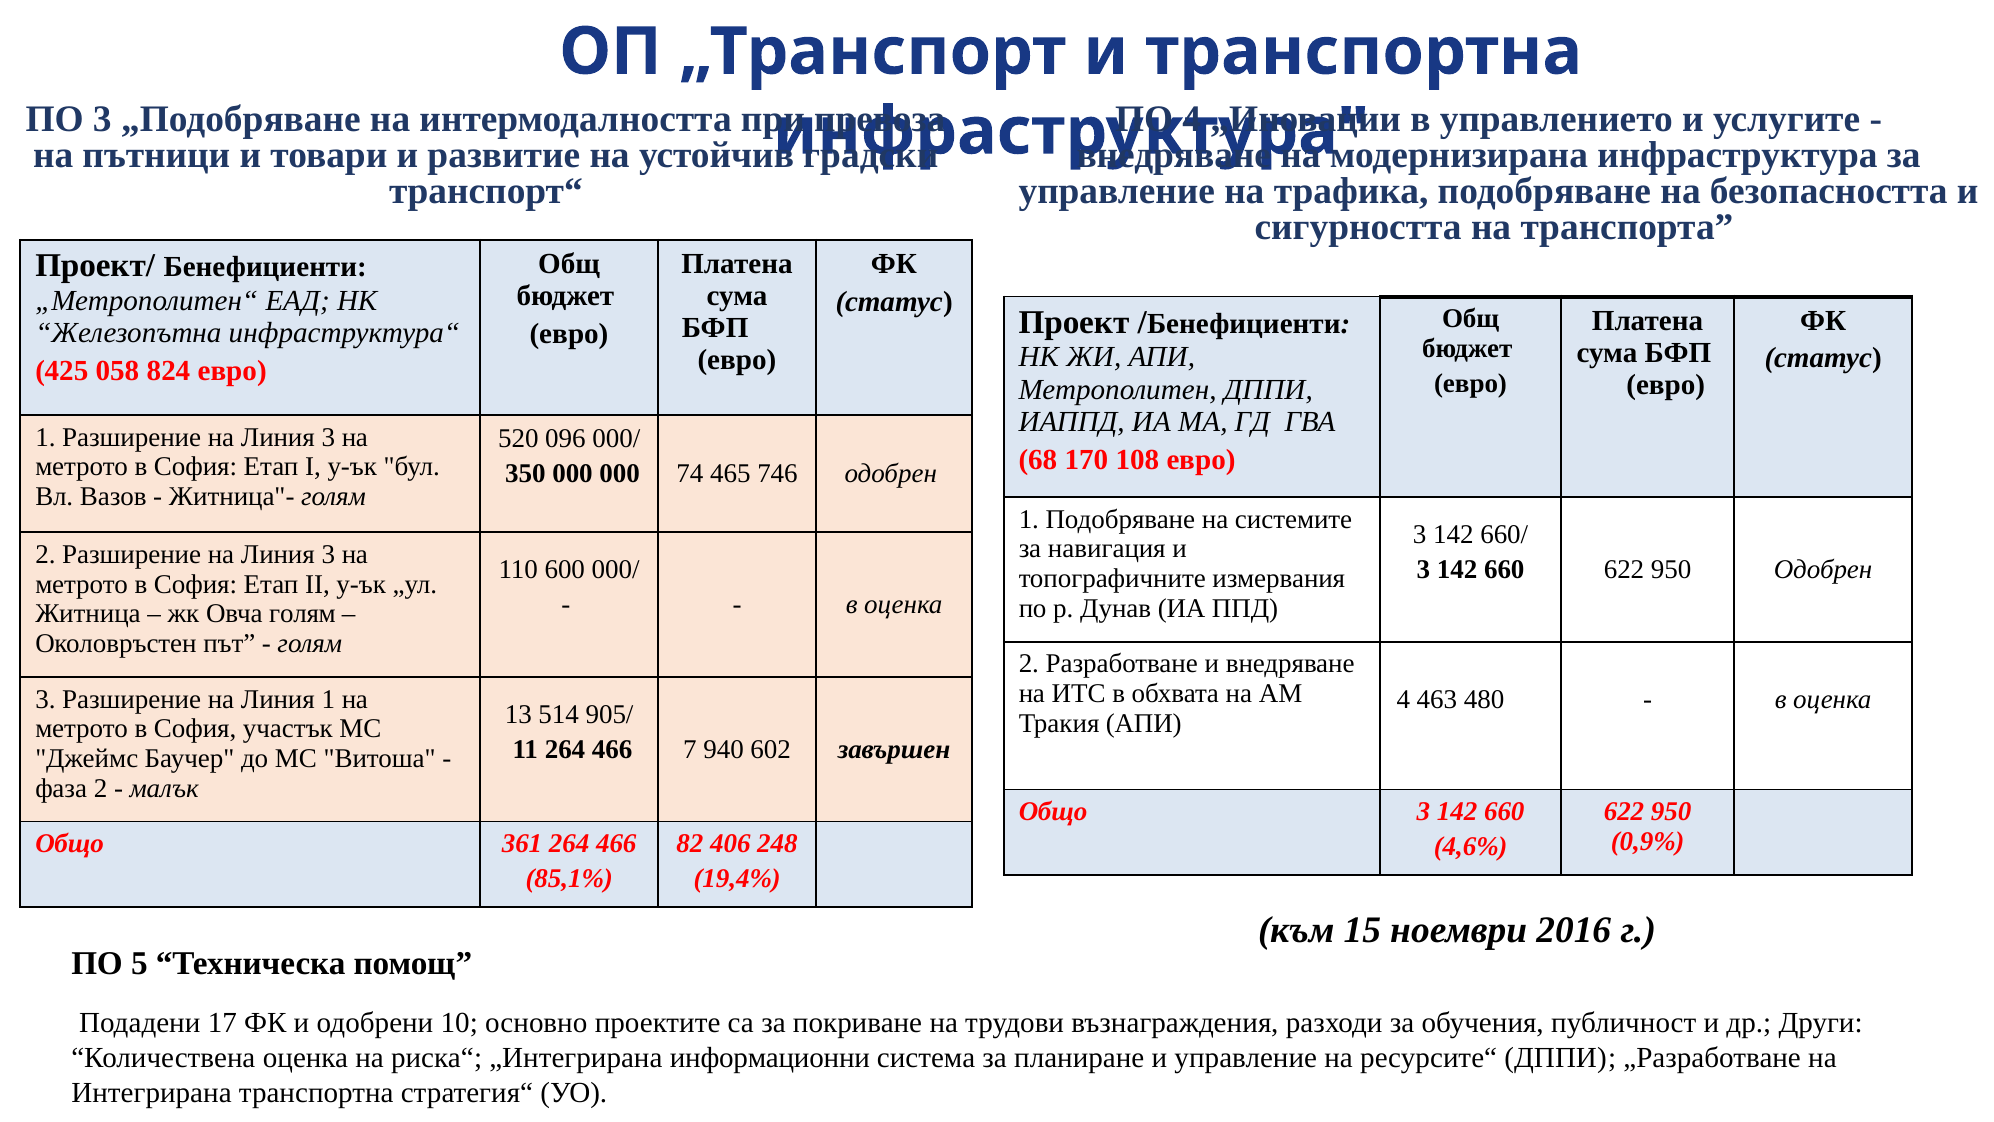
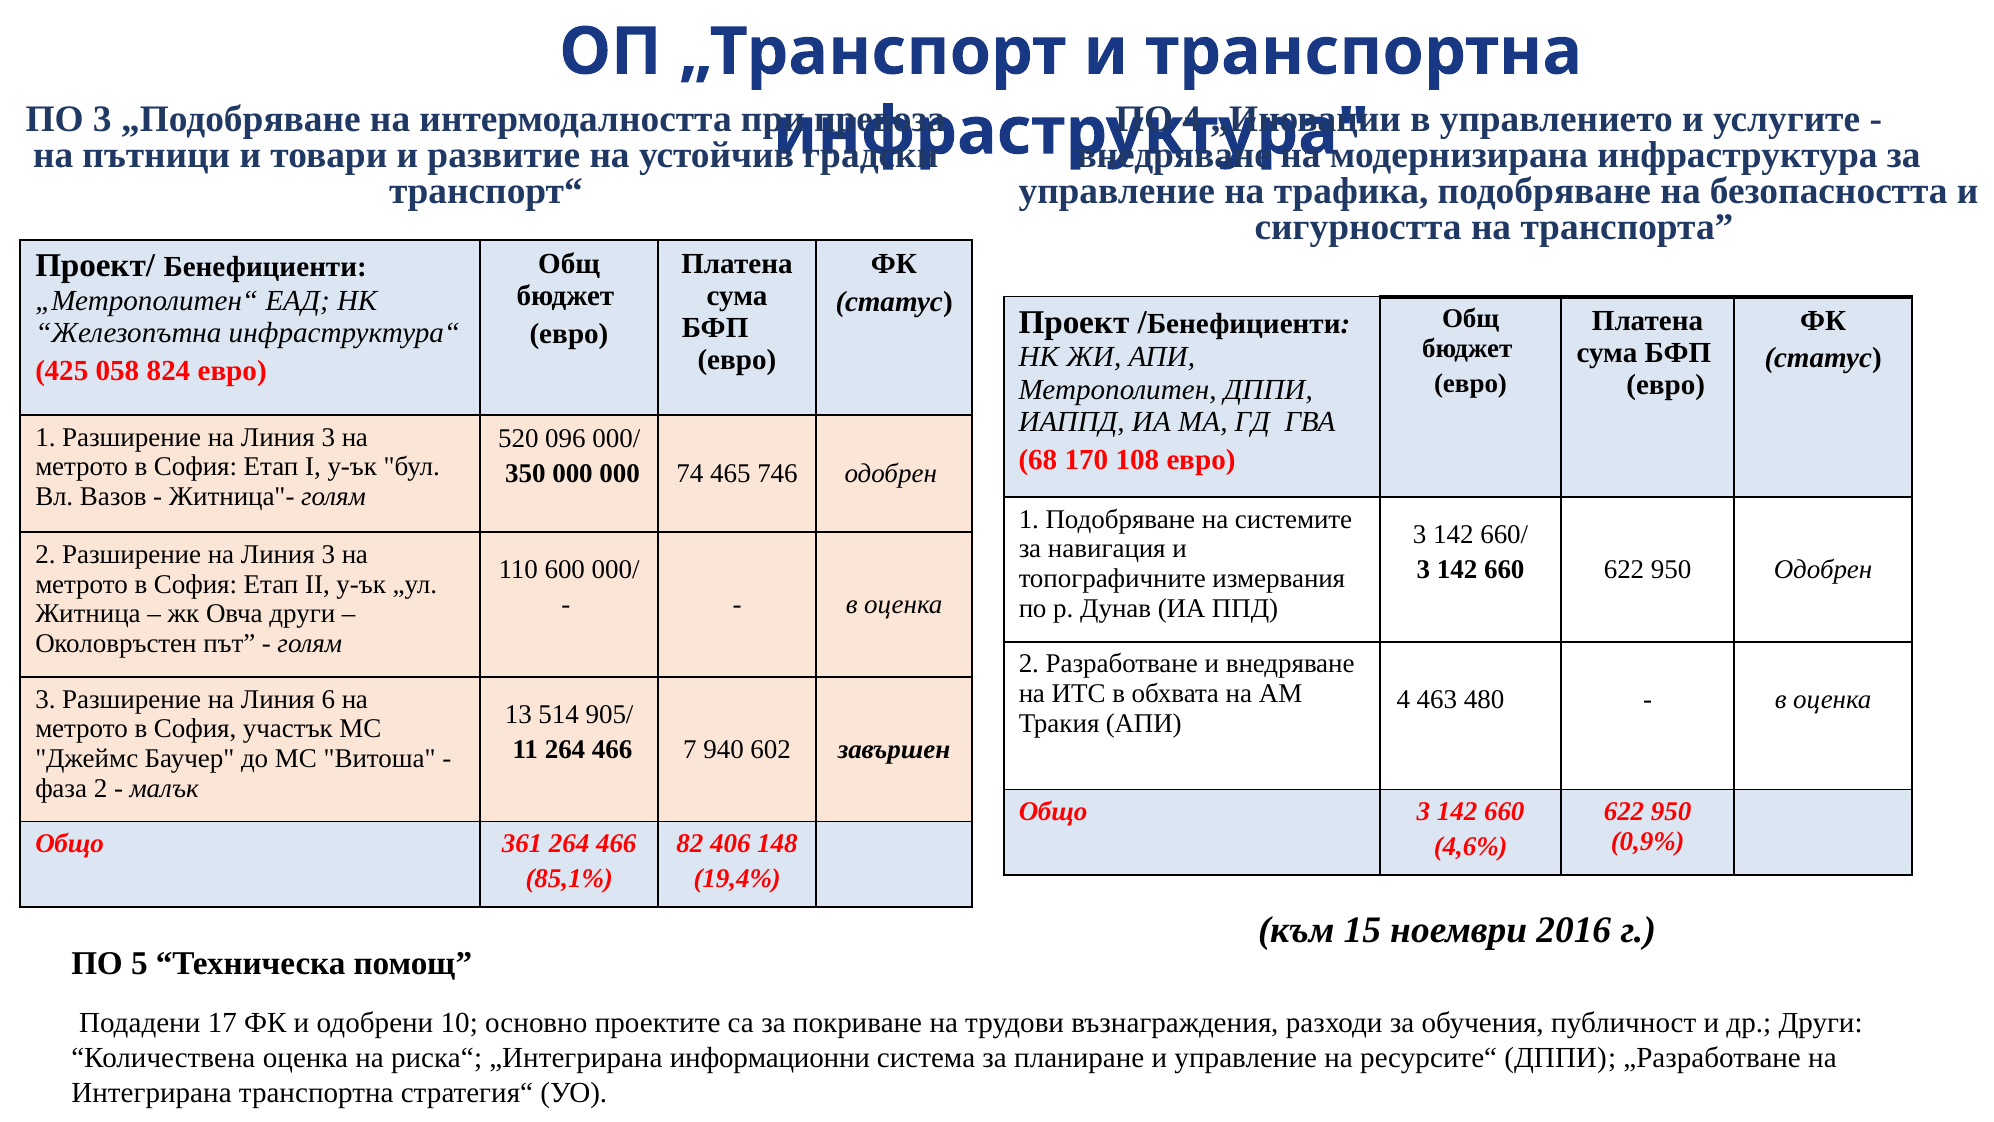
Овча голям: голям -> други (302, 614)
Линия 1: 1 -> 6 (328, 699)
248: 248 -> 148 (777, 844)
